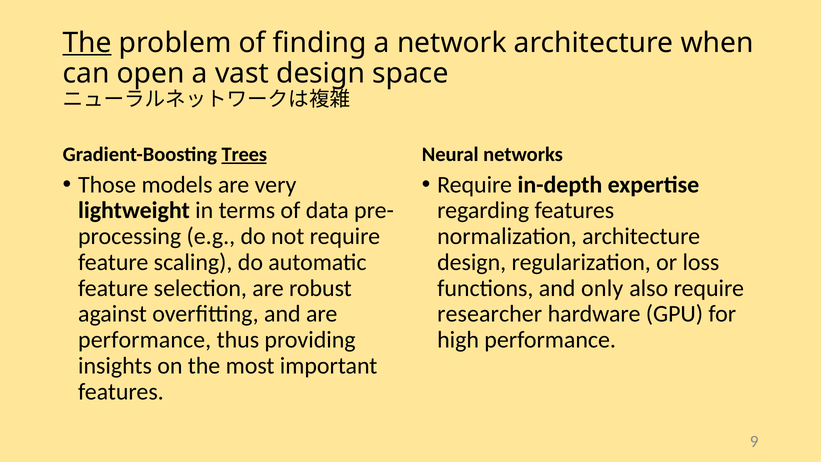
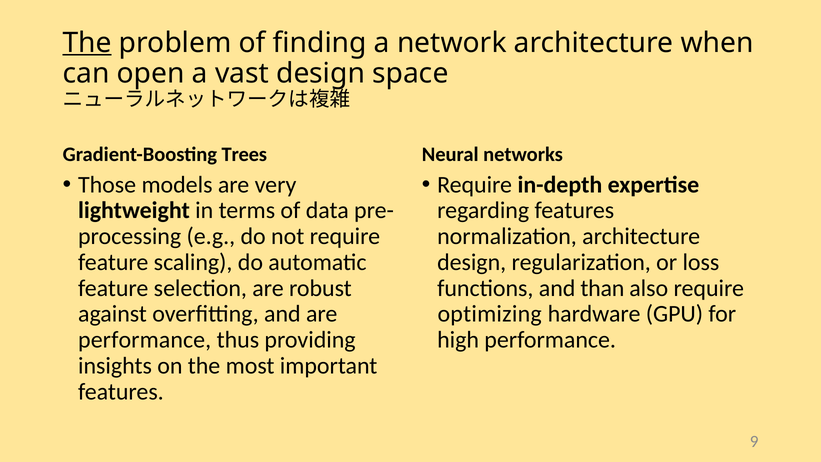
Trees underline: present -> none (244, 154)
only: only -> than (602, 288)
researcher: researcher -> optimizing (490, 314)
